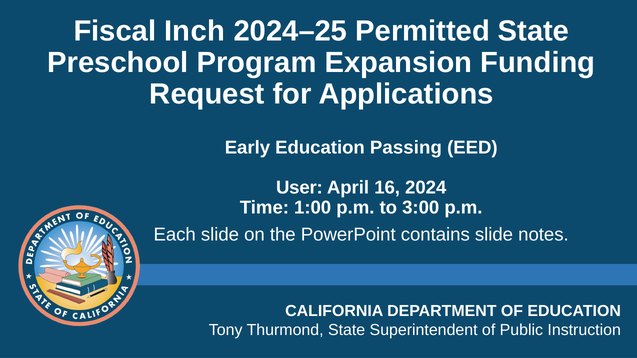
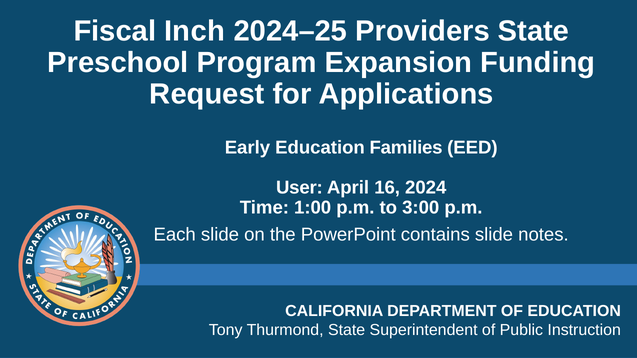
Permitted: Permitted -> Providers (423, 31)
Passing: Passing -> Families (406, 148)
